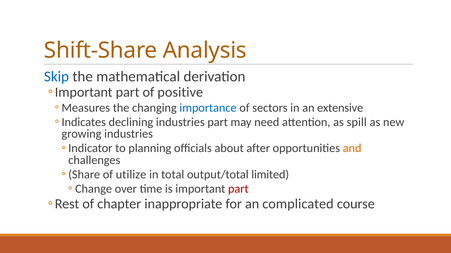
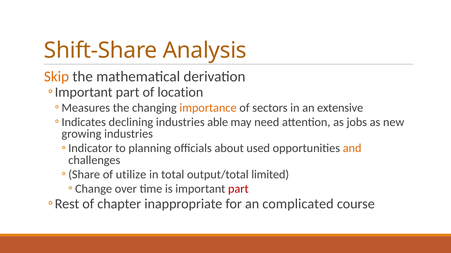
Skip colour: blue -> orange (57, 77)
positive: positive -> location (180, 93)
importance colour: blue -> orange (208, 108)
industries part: part -> able (218, 122)
spill: spill -> jobs (357, 122)
after: after -> used (258, 149)
